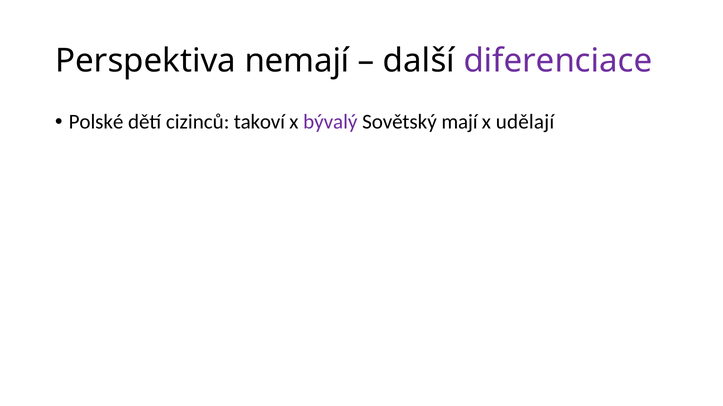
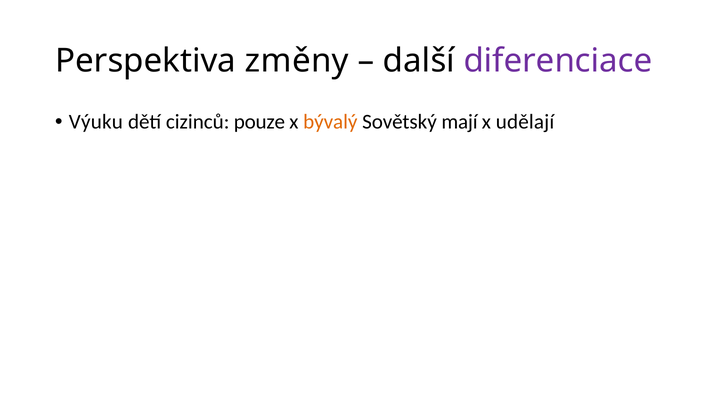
nemají: nemají -> změny (297, 61)
Polské: Polské -> Výuku (96, 122)
takoví: takoví -> pouze (259, 122)
bývalý colour: purple -> orange (330, 122)
